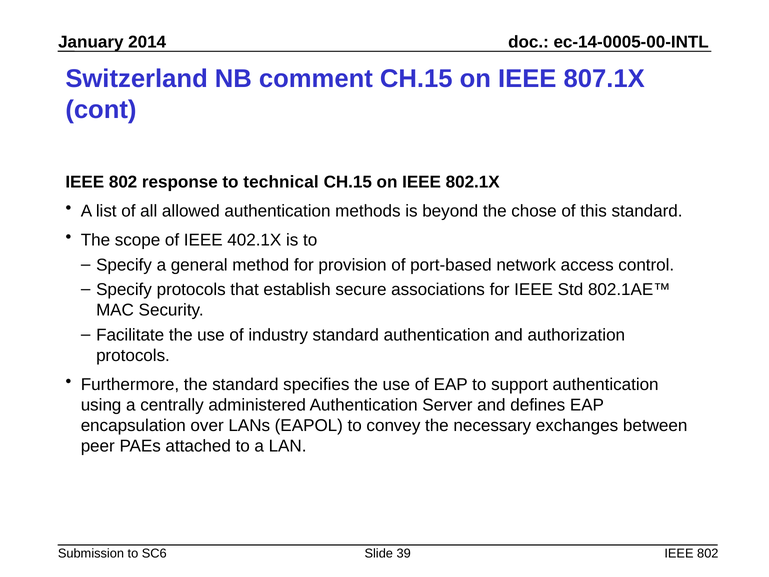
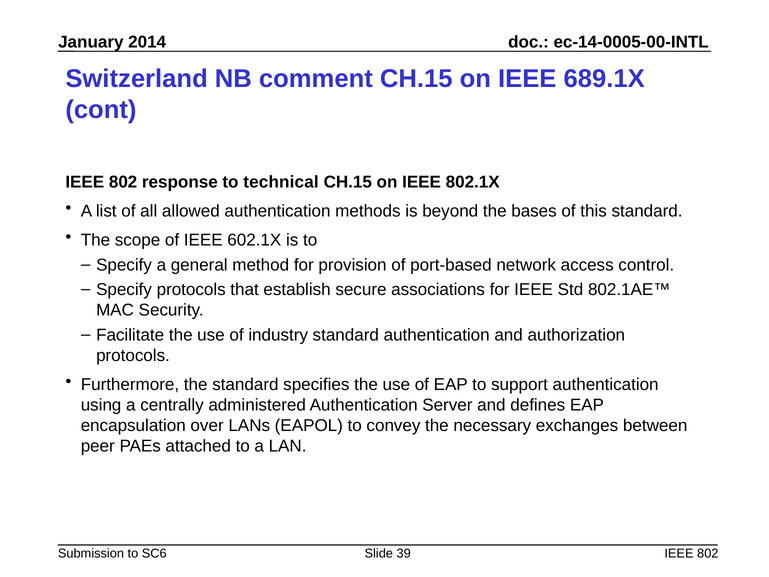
807.1X: 807.1X -> 689.1X (604, 79)
chose: chose -> bases (534, 211)
402.1X: 402.1X -> 602.1X (254, 240)
